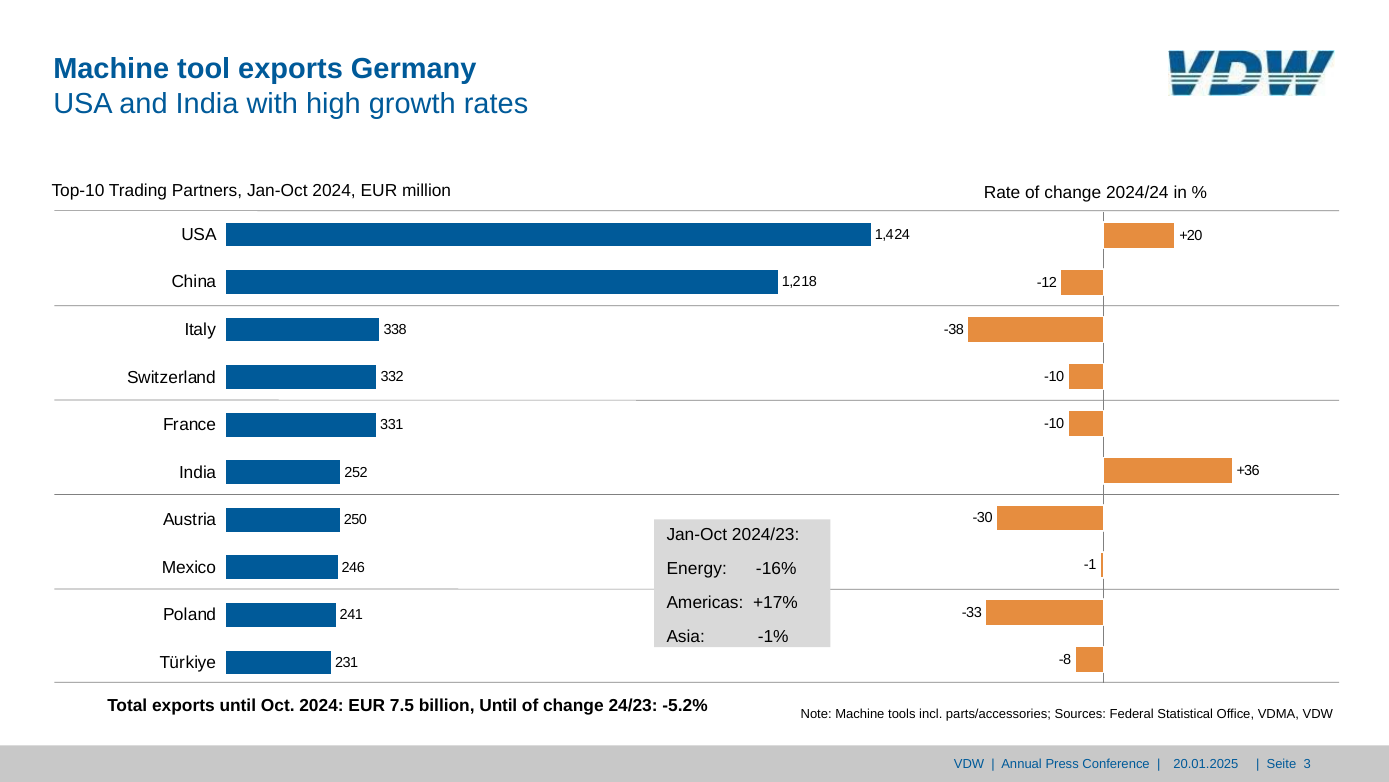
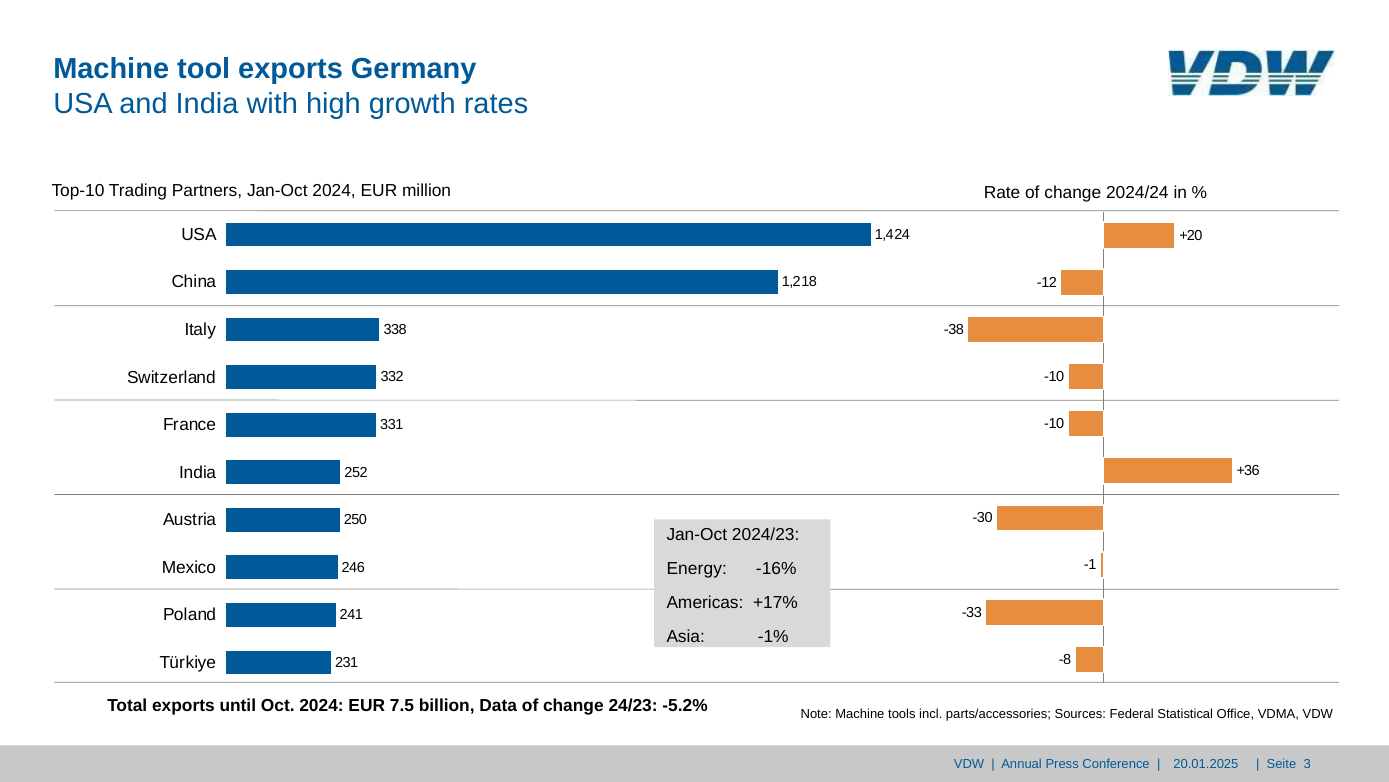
billion Until: Until -> Data (498, 705)
